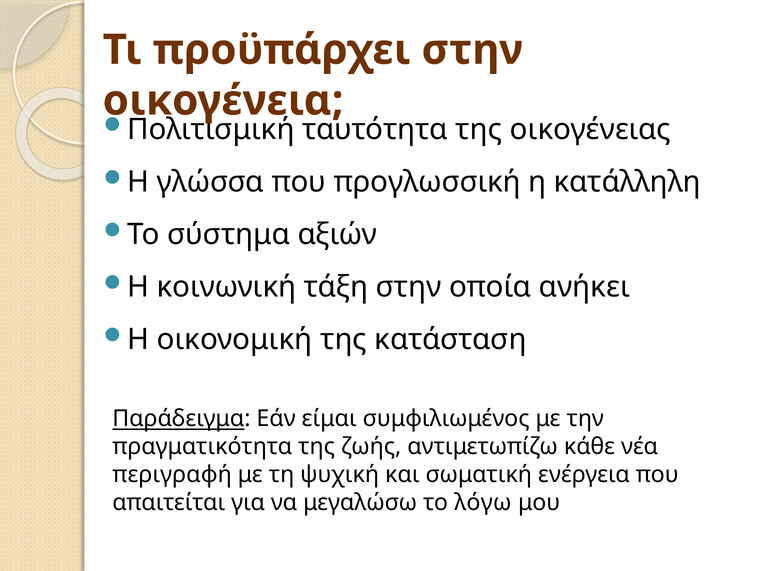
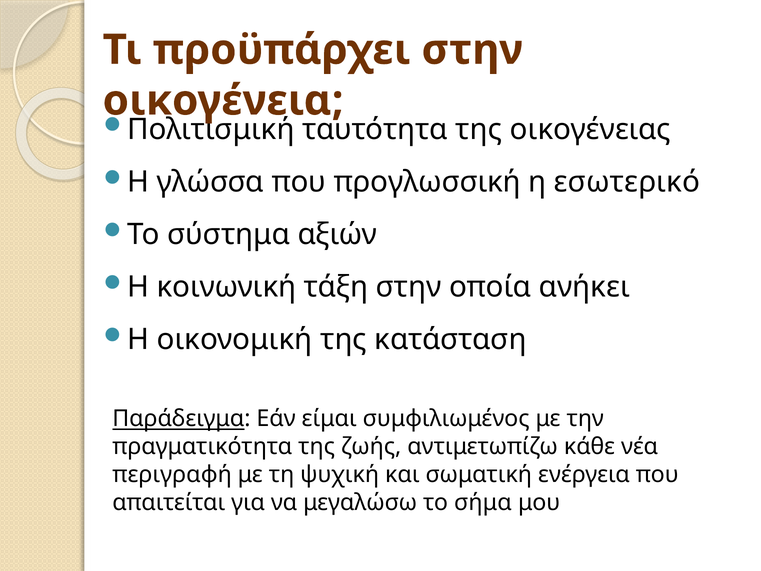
κατάλληλη: κατάλληλη -> εσωτερικό (627, 182)
λόγω: λόγω -> σήμα (483, 502)
